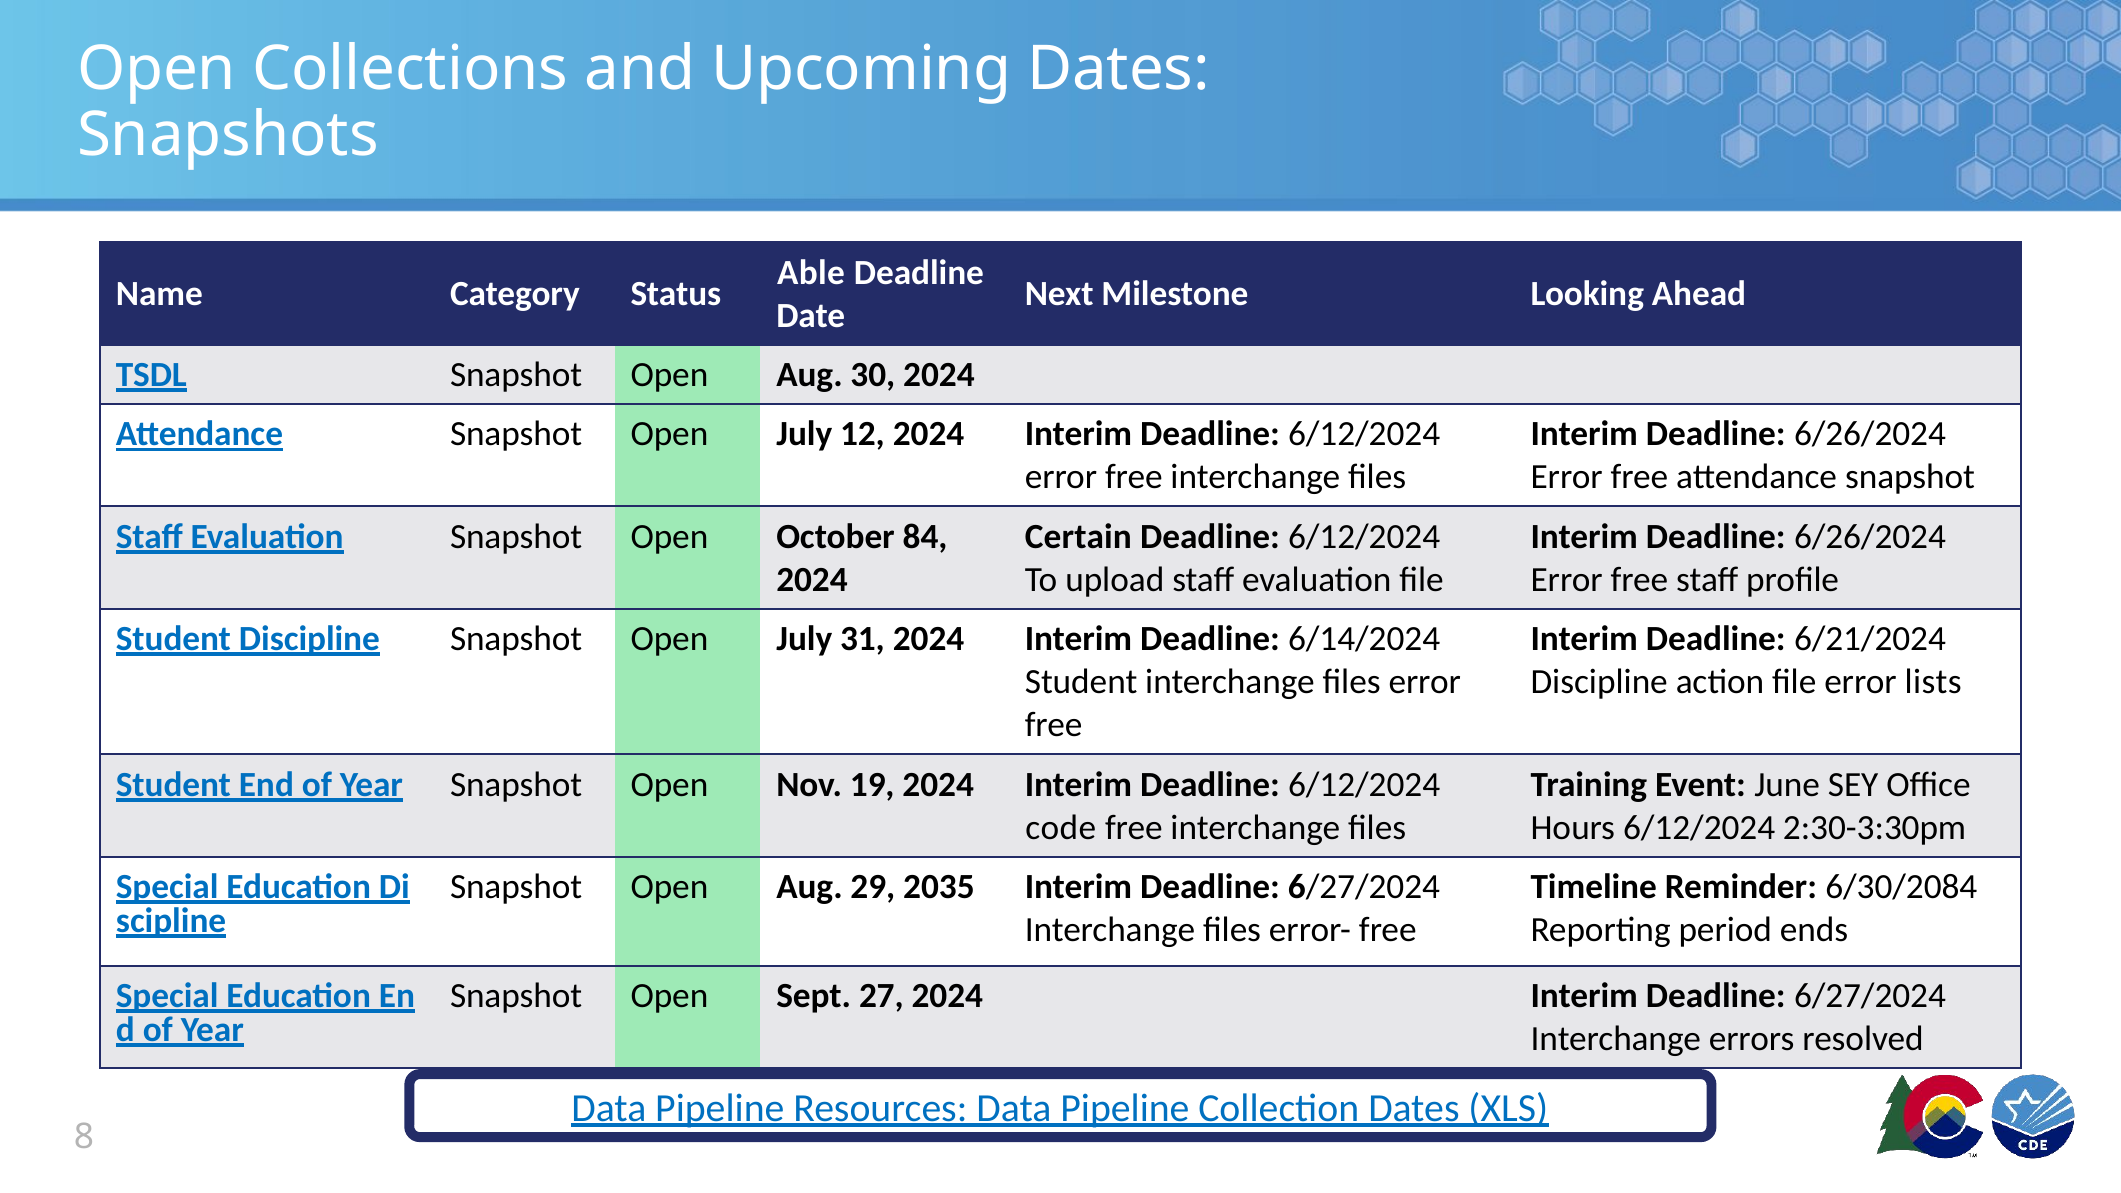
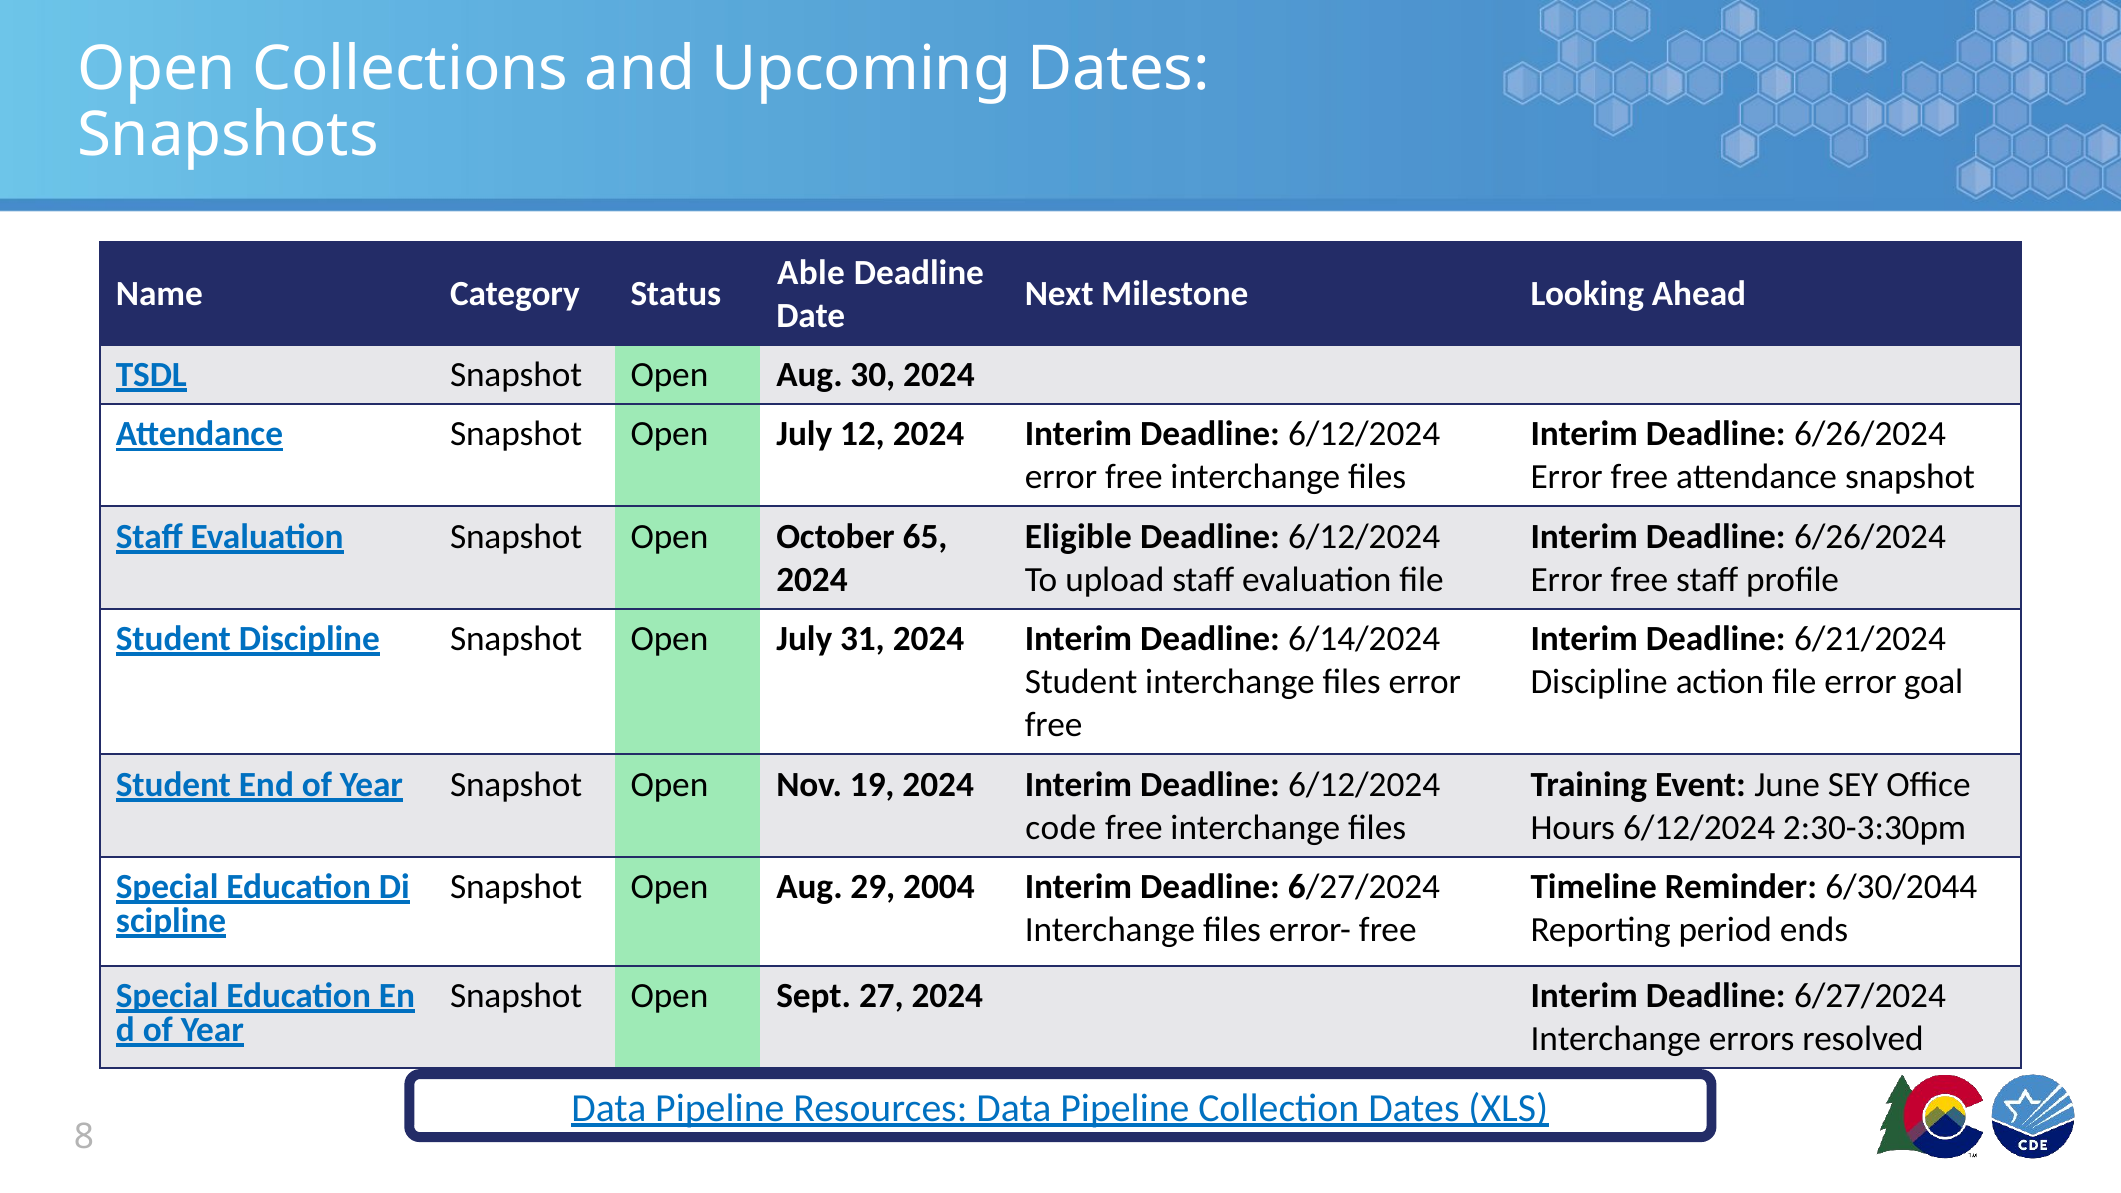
84: 84 -> 65 (925, 536)
Certain: Certain -> Eligible (1078, 536)
lists: lists -> goal (1934, 682)
2035: 2035 -> 2004 (939, 887)
6/30/2084: 6/30/2084 -> 6/30/2044 (1901, 887)
